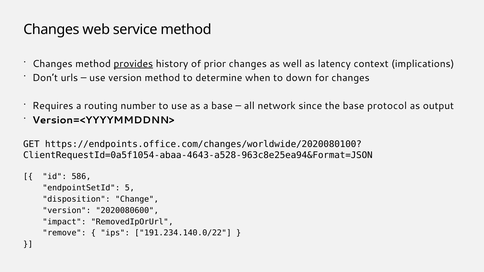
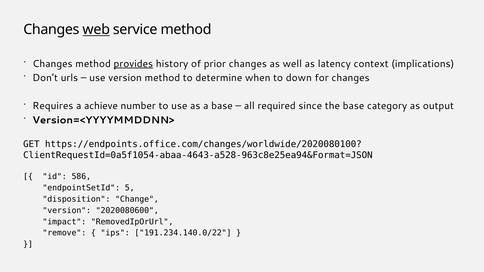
web underline: none -> present (96, 30)
routing: routing -> achieve (101, 106)
network: network -> required (277, 106)
protocol: protocol -> category (387, 106)
